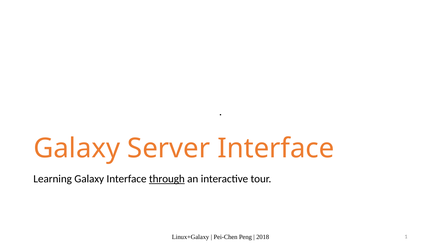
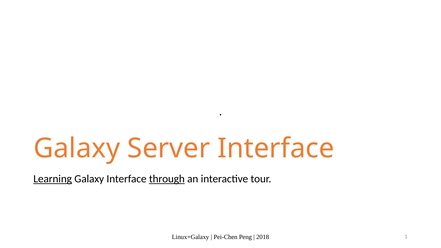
Learning underline: none -> present (53, 179)
